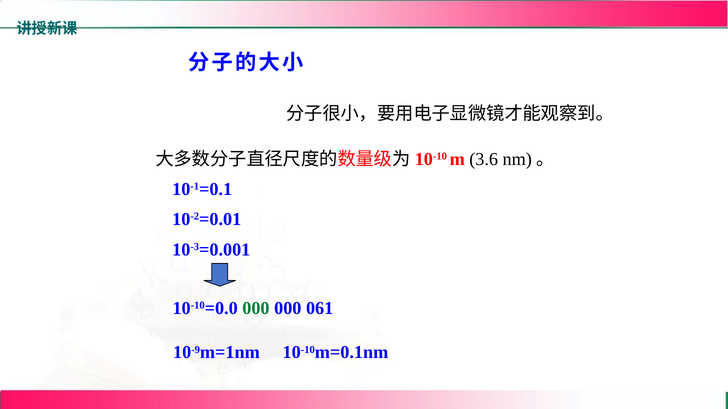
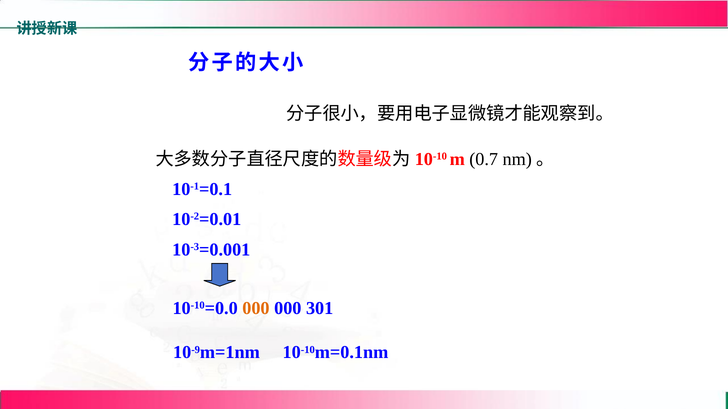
3.6: 3.6 -> 0.7 (484, 159)
000 colour: green -> orange (256, 308)
061: 061 -> 301 (320, 308)
